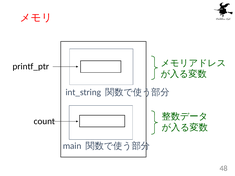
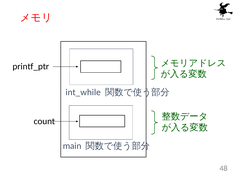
int_string: int_string -> int_while (83, 92)
